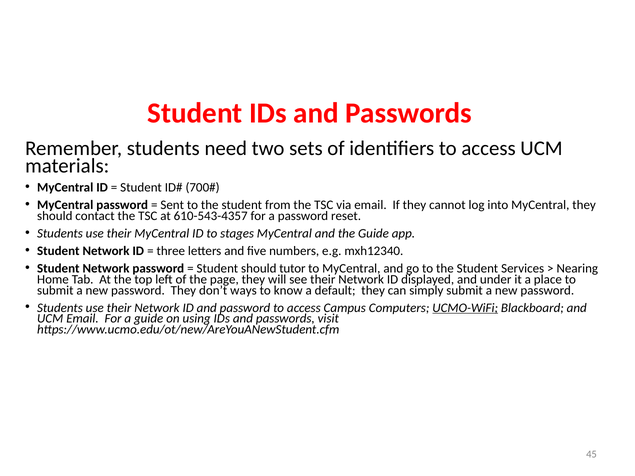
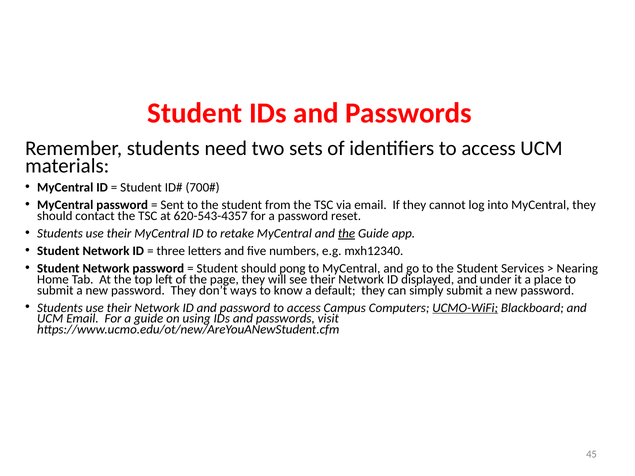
610-543-4357: 610-543-4357 -> 620-543-4357 (211, 216)
stages: stages -> retake (237, 234)
the underline: none -> present (346, 234)
tutor: tutor -> pong (292, 269)
